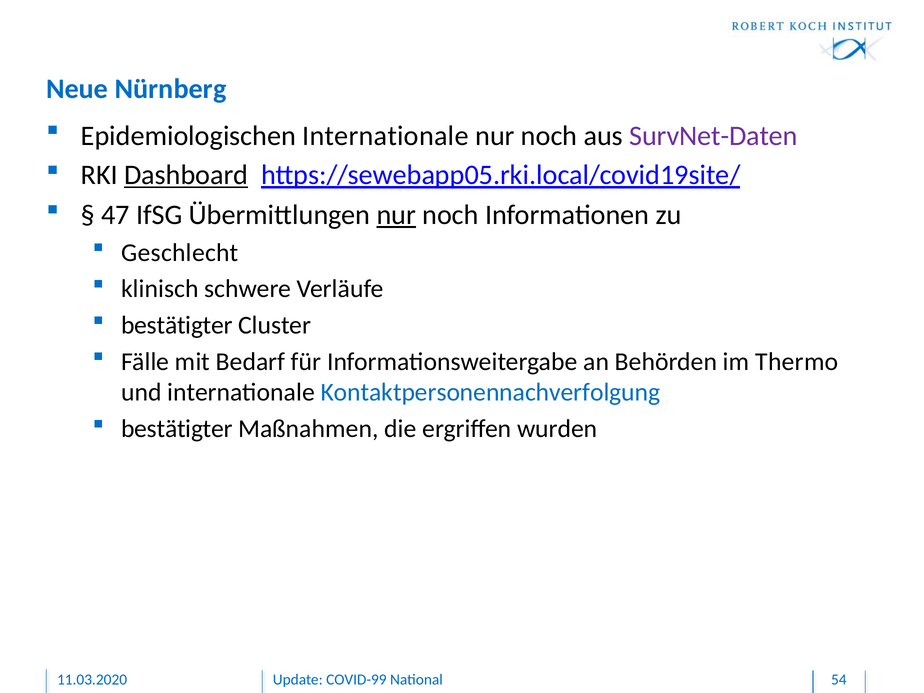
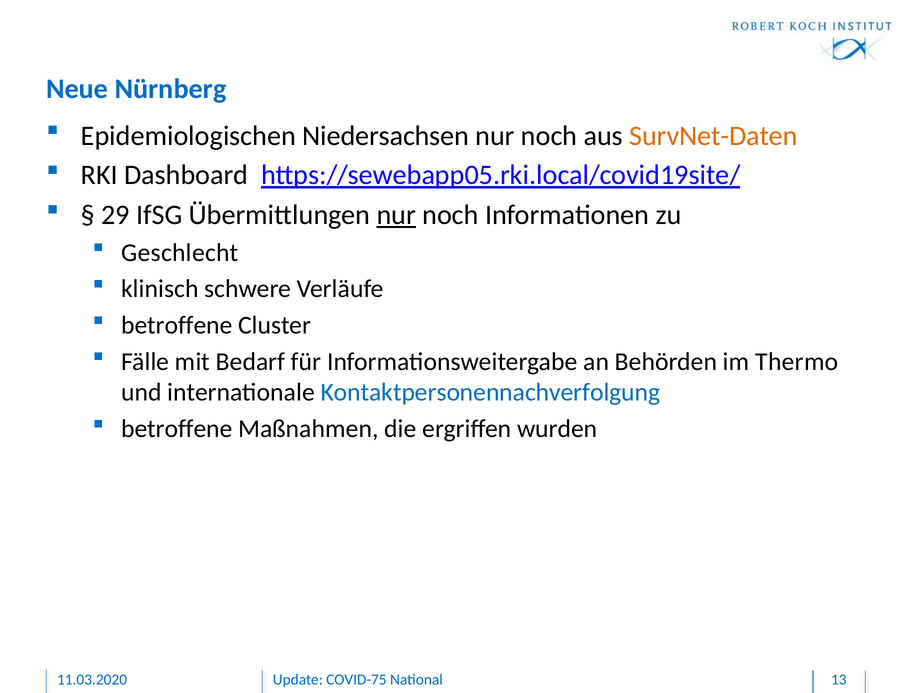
Epidemiologischen Internationale: Internationale -> Niedersachsen (386, 136)
SurvNet-Daten colour: purple -> orange (714, 136)
Dashboard underline: present -> none (186, 175)
47: 47 -> 29 (115, 215)
bestätigter: bestätigter -> betroffene (177, 325)
bestätigter: bestätigter -> betroffene (177, 429)
COVID-99: COVID-99 -> COVID-75 (356, 680)
54: 54 -> 13 (839, 680)
